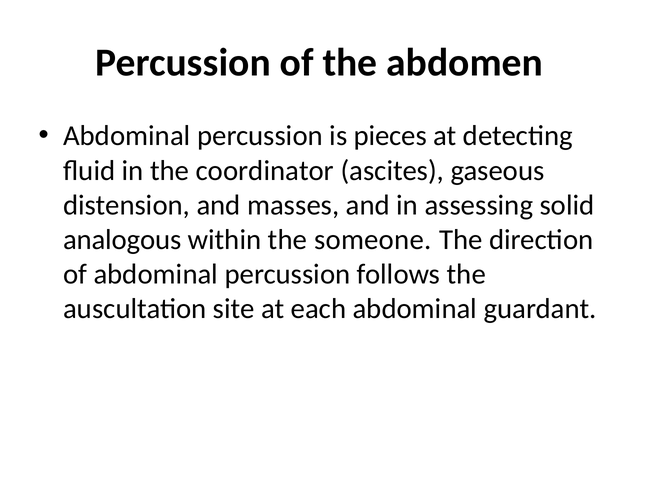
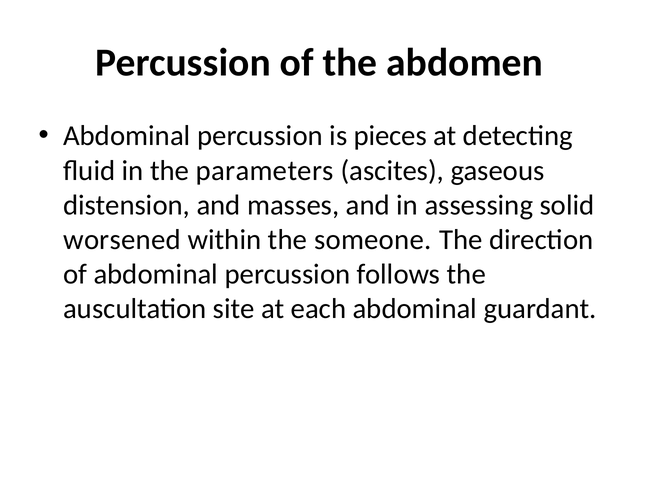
coordinator: coordinator -> parameters (265, 171)
analogous: analogous -> worsened (122, 240)
